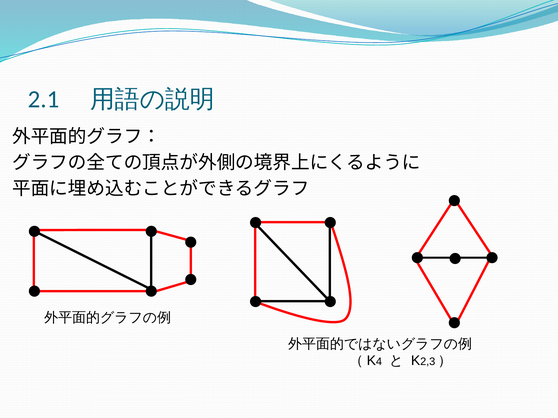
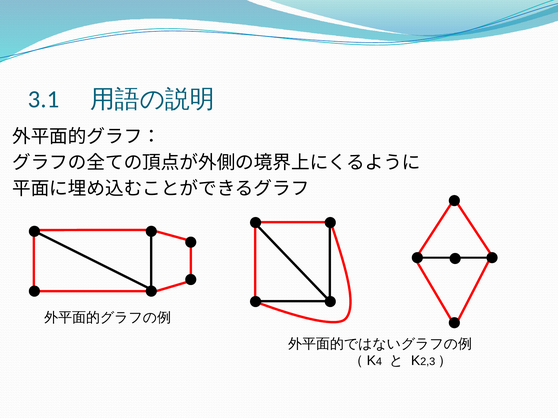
2.1: 2.1 -> 3.1 (44, 100)
